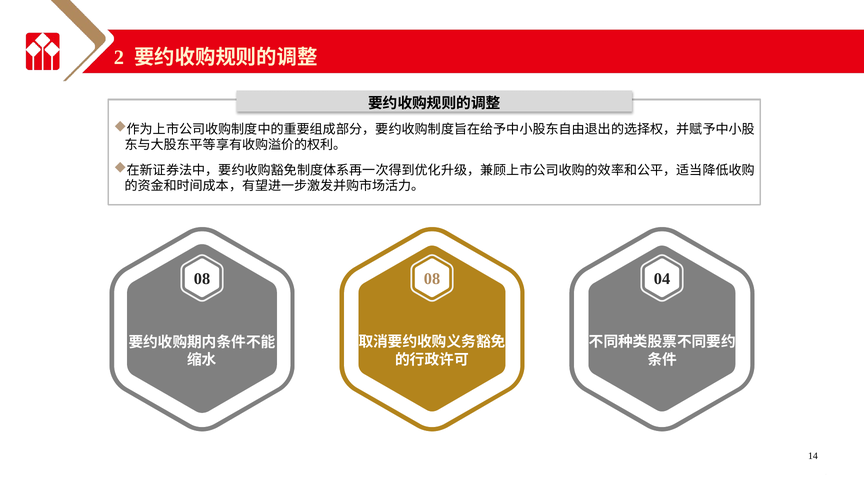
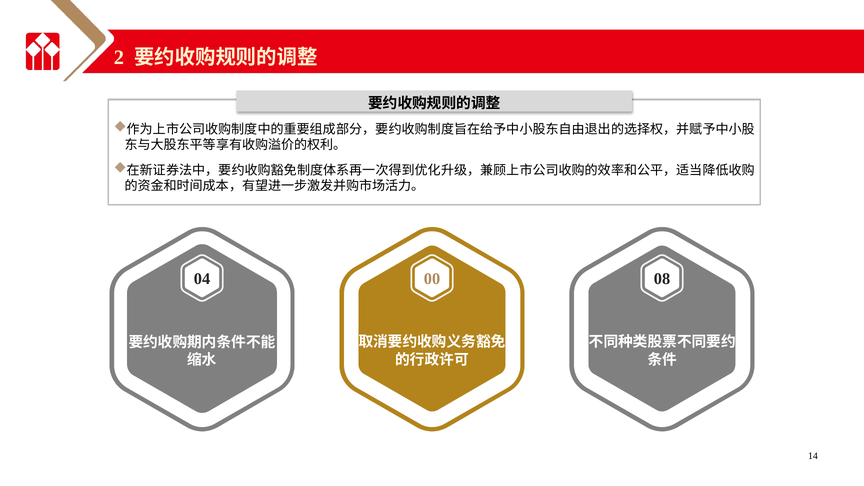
8: 8 -> 4 (206, 279)
8: 8 -> 0 (436, 279)
4: 4 -> 8 (666, 279)
